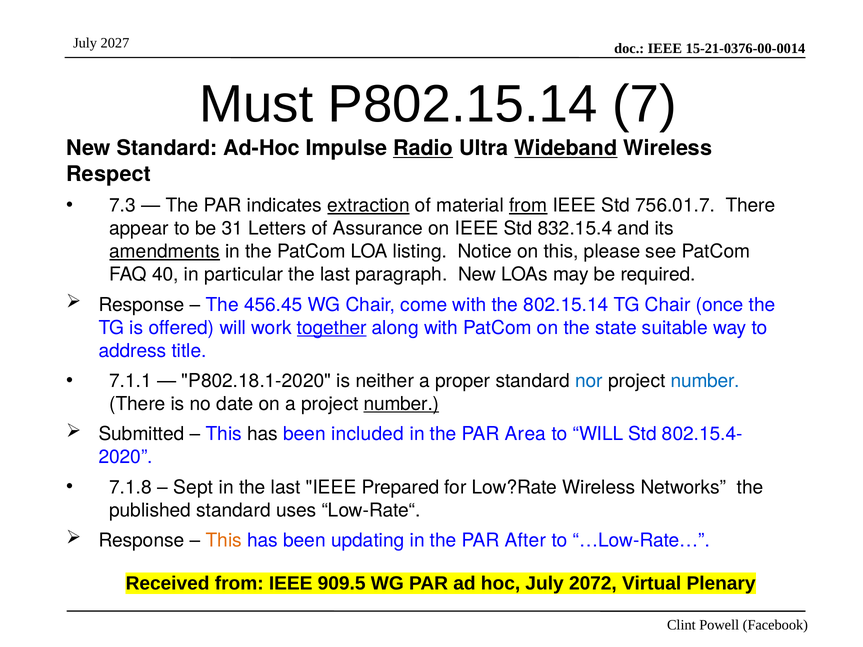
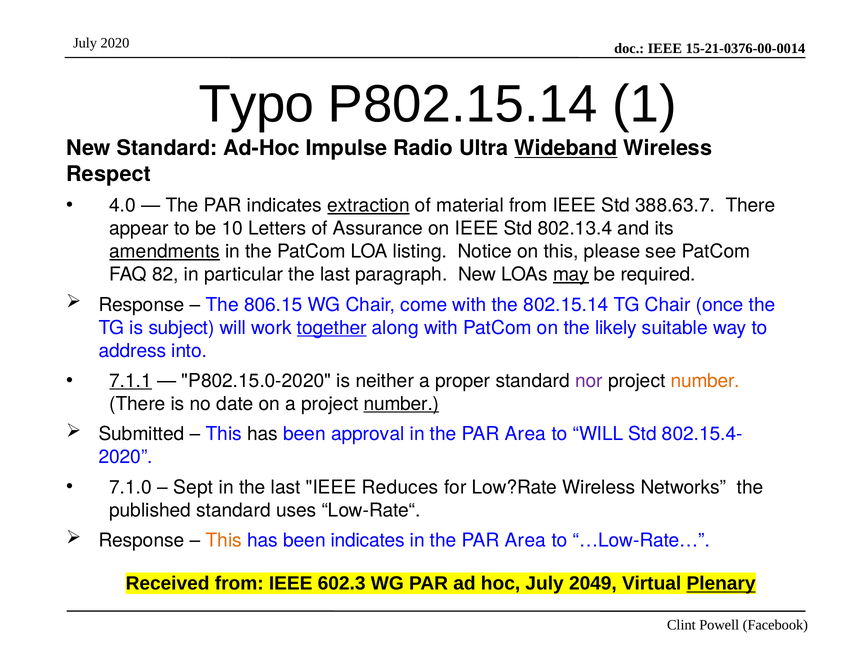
July 2027: 2027 -> 2020 (115, 43)
Must: Must -> Typo (257, 104)
7: 7 -> 1 (644, 104)
Radio underline: present -> none (423, 148)
7.3: 7.3 -> 4.0 (123, 206)
from underline: present -> none (528, 206)
756.01.7: 756.01.7 -> 388.63.7 (675, 206)
31: 31 -> 10 (232, 229)
832.15.4: 832.15.4 -> 802.13.4 (575, 229)
40: 40 -> 82 (165, 275)
may underline: none -> present (571, 275)
456.45: 456.45 -> 806.15 (273, 305)
offered: offered -> subject (182, 328)
state: state -> likely (616, 328)
title: title -> into (189, 351)
7.1.1 underline: none -> present (131, 381)
P802.18.1-2020: P802.18.1-2020 -> P802.15.0-2020 (256, 381)
nor colour: blue -> purple (589, 381)
number colour: blue -> orange (705, 381)
included: included -> approval (368, 434)
7.1.8: 7.1.8 -> 7.1.0 (131, 487)
Prepared: Prepared -> Reduces (400, 487)
been updating: updating -> indicates (368, 541)
After: After -> Area (526, 541)
909.5: 909.5 -> 602.3 (342, 584)
2072: 2072 -> 2049 (593, 584)
Plenary underline: none -> present (721, 584)
